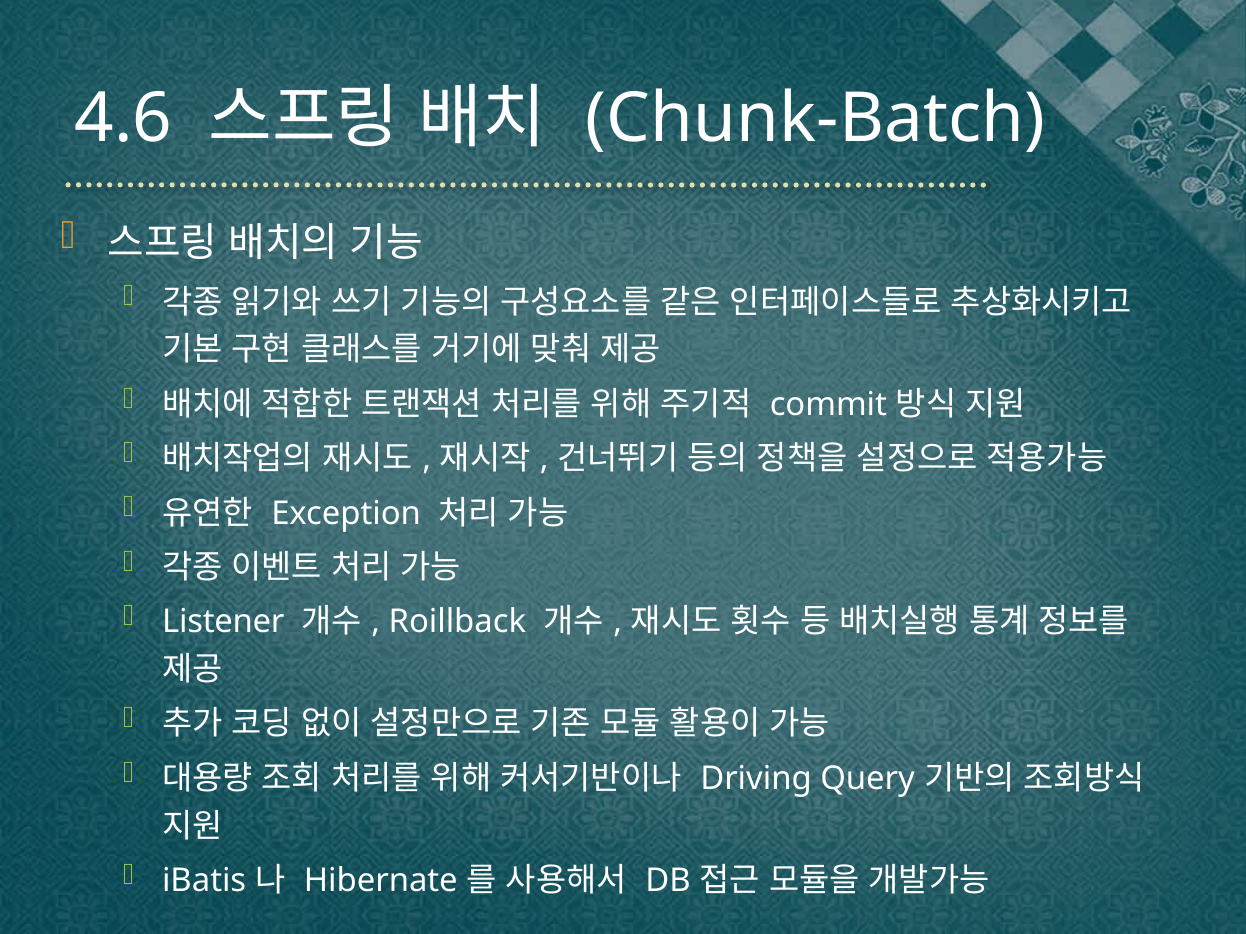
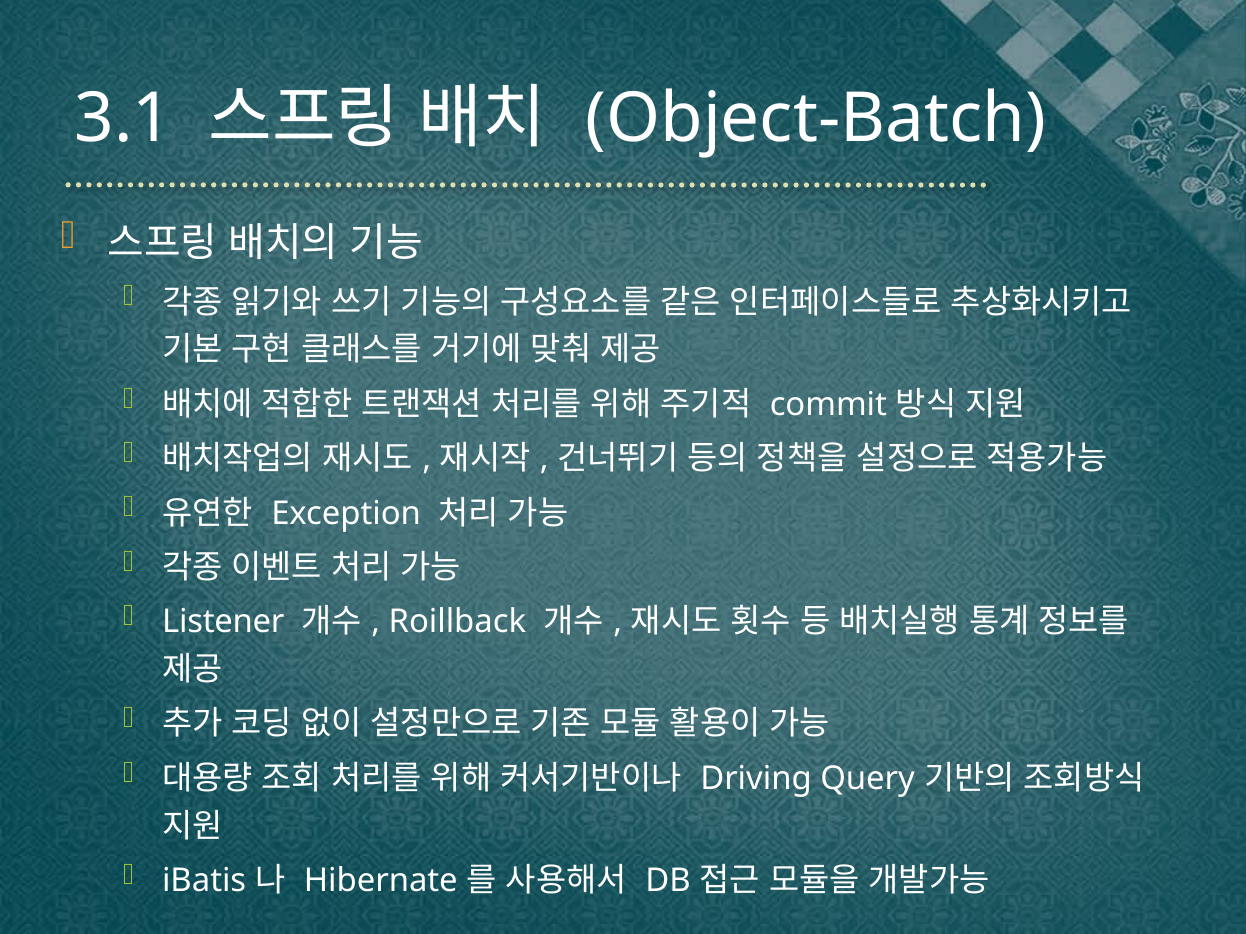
4.6: 4.6 -> 3.1 (123, 119)
Chunk-Batch: Chunk-Batch -> Object-Batch (816, 119)
